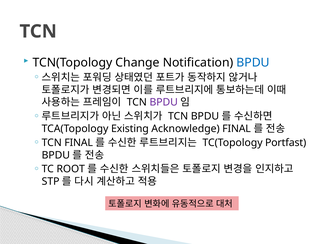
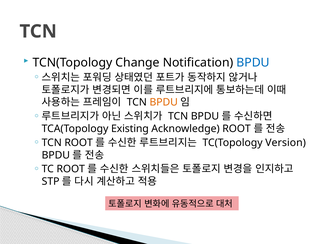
BPDU colour: purple -> orange (164, 103)
Acknowledge FINAL: FINAL -> ROOT (237, 129)
TCN FINAL: FINAL -> ROOT (79, 143)
Portfast: Portfast -> Version (286, 143)
